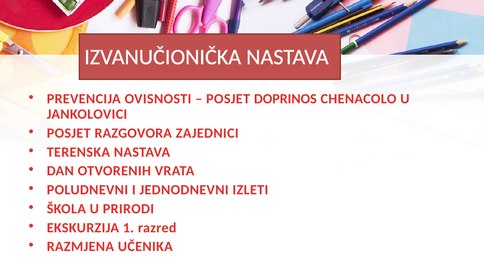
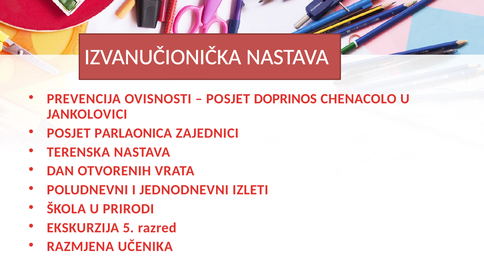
RAZGOVORA: RAZGOVORA -> PARLAONICA (133, 133)
1: 1 -> 5 (128, 228)
